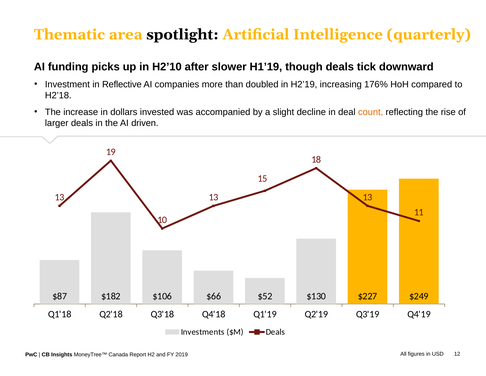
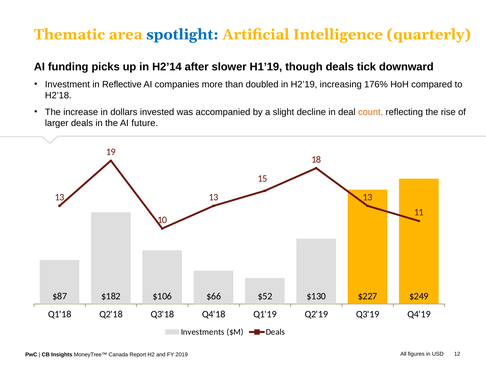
spotlight colour: black -> blue (182, 34)
H2’10: H2’10 -> H2’14 (167, 67)
driven: driven -> future (145, 123)
